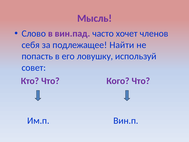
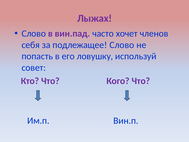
Мысль: Мысль -> Лыжах (95, 18)
подлежащее Найти: Найти -> Слово (122, 45)
